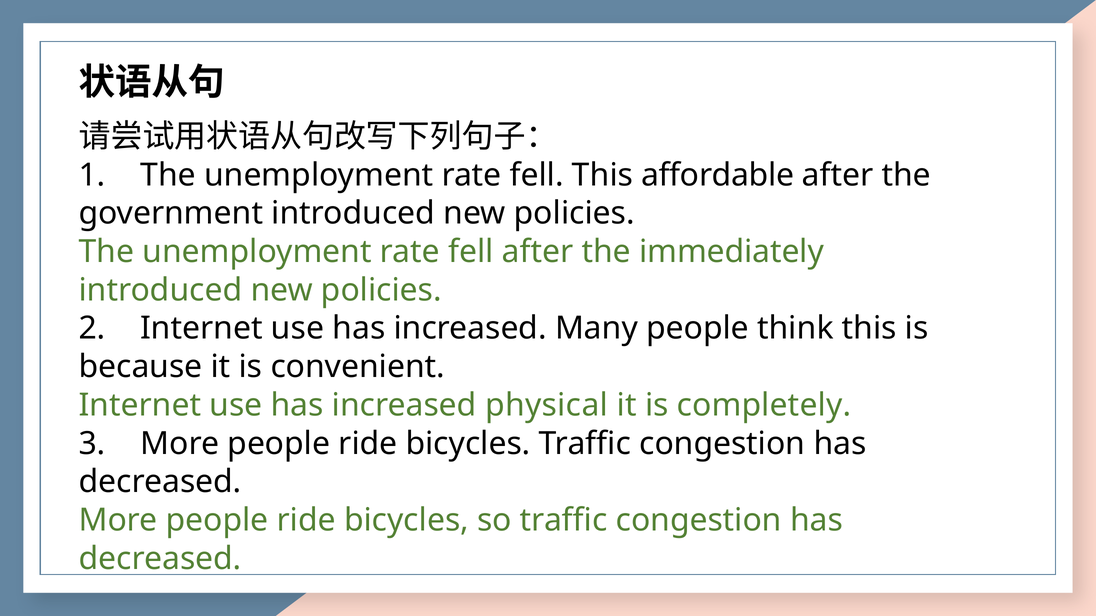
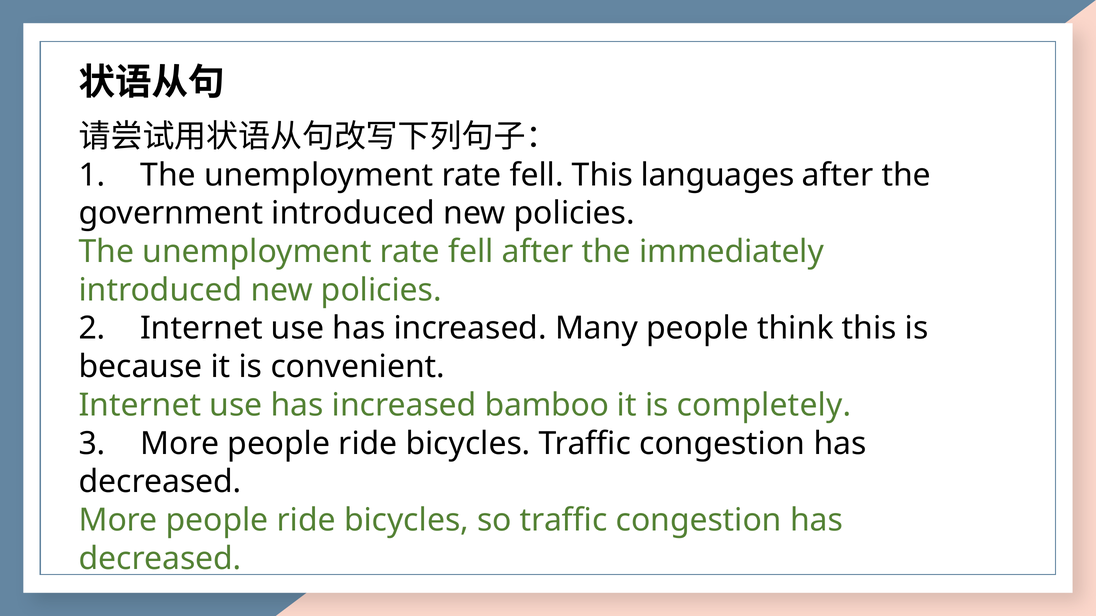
affordable: affordable -> languages (718, 175)
physical: physical -> bamboo (547, 405)
